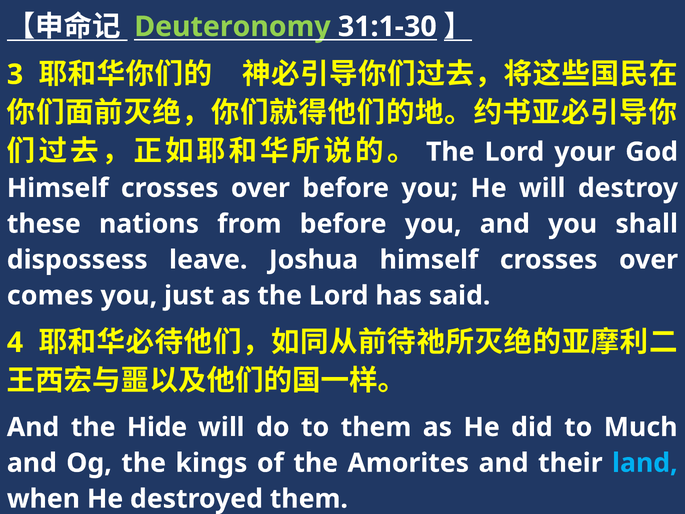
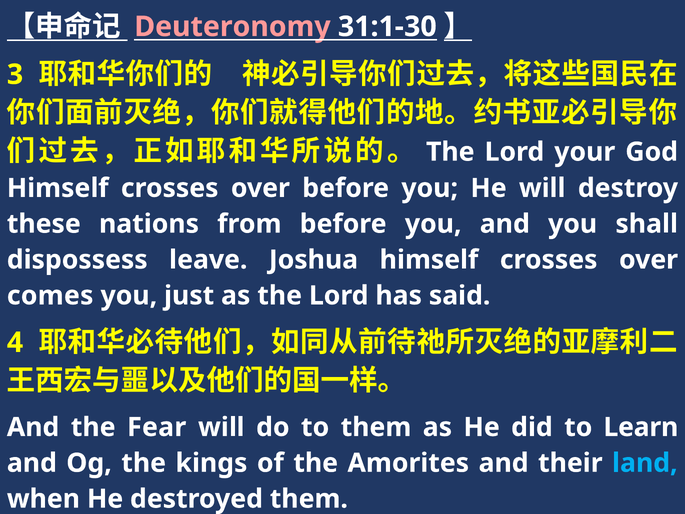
Deuteronomy colour: light green -> pink (232, 27)
Hide: Hide -> Fear (157, 427)
Much: Much -> Learn (641, 427)
